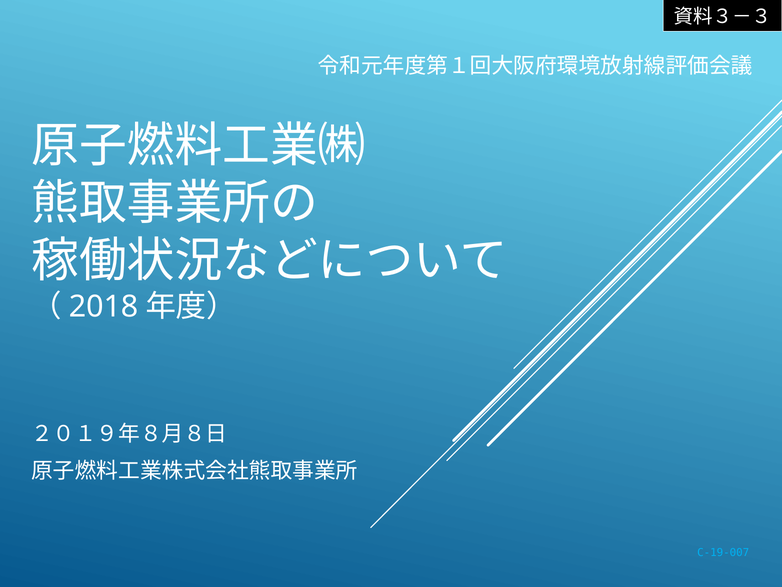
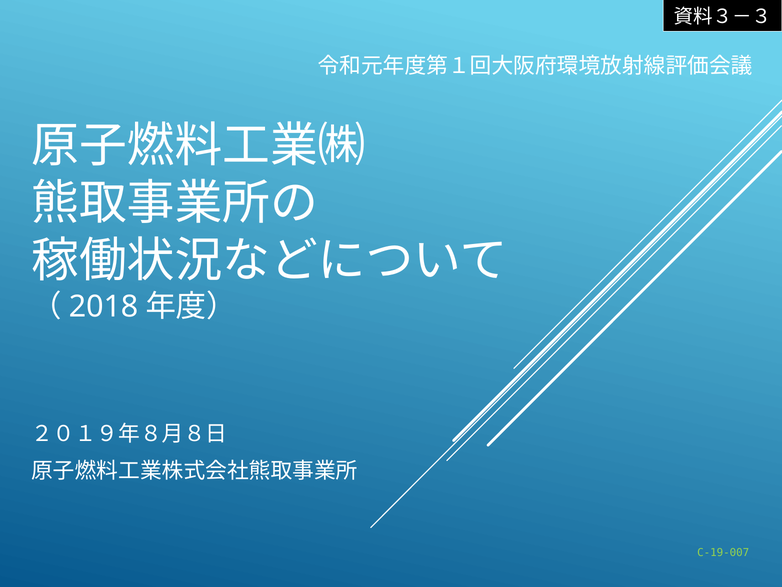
C-19-007 colour: light blue -> light green (723, 552)
